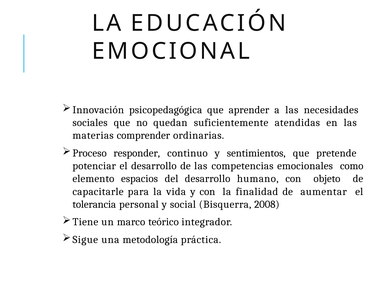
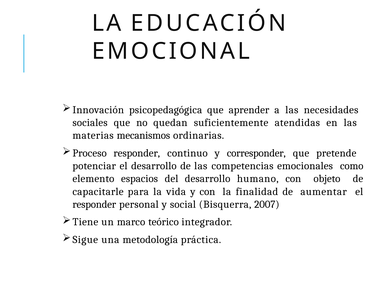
comprender: comprender -> mecanismos (143, 136)
sentimientos: sentimientos -> corresponder (256, 153)
tolerancia: tolerancia -> responder (94, 205)
2008: 2008 -> 2007 (267, 205)
